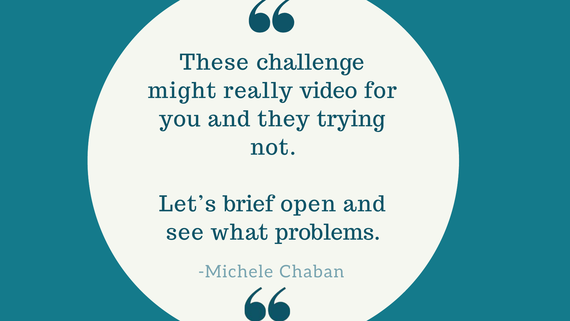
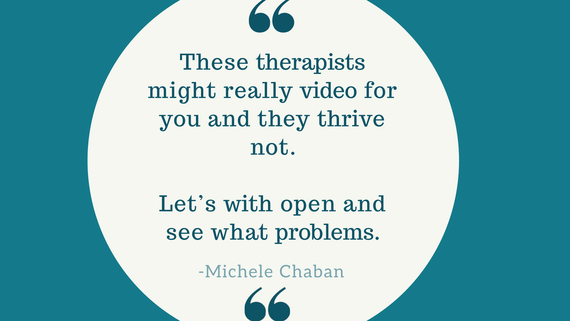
challenge: challenge -> therapists (311, 63)
trying: trying -> thrive (351, 119)
brief: brief -> with (248, 204)
